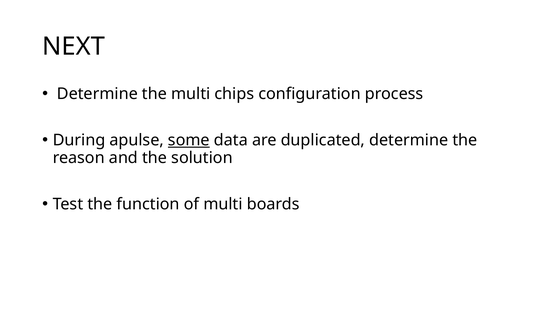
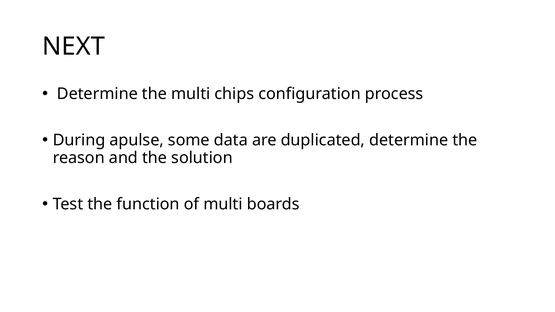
some underline: present -> none (189, 140)
